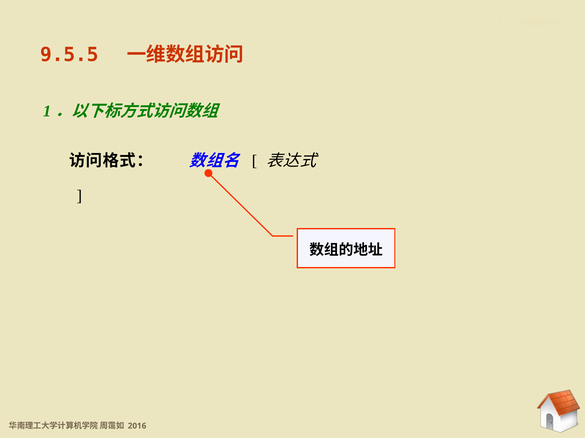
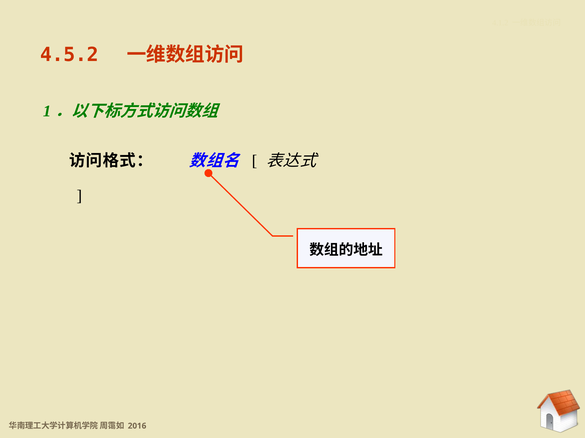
9.5.5: 9.5.5 -> 4.5.2 (69, 55)
